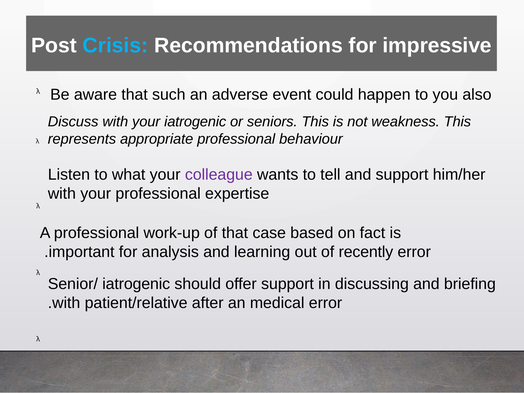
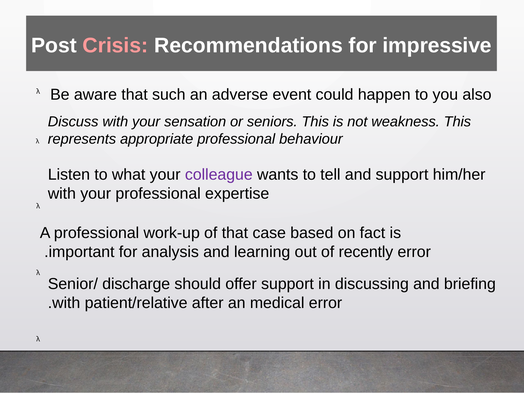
Crisis colour: light blue -> pink (115, 45)
your iatrogenic: iatrogenic -> sensation (195, 122)
Senior/ iatrogenic: iatrogenic -> discharge (136, 284)
